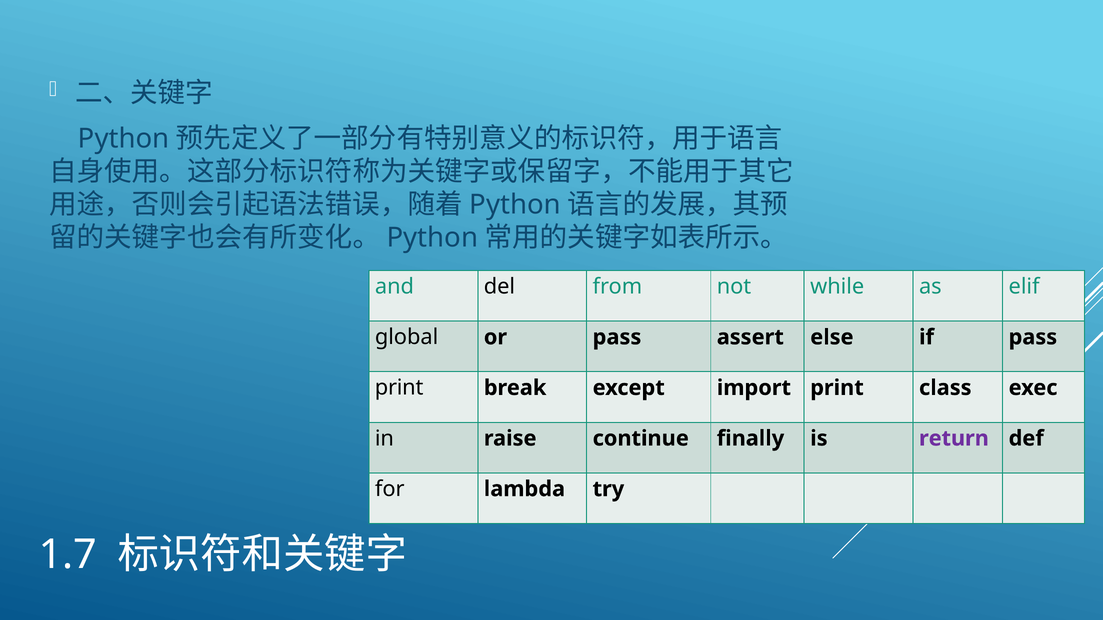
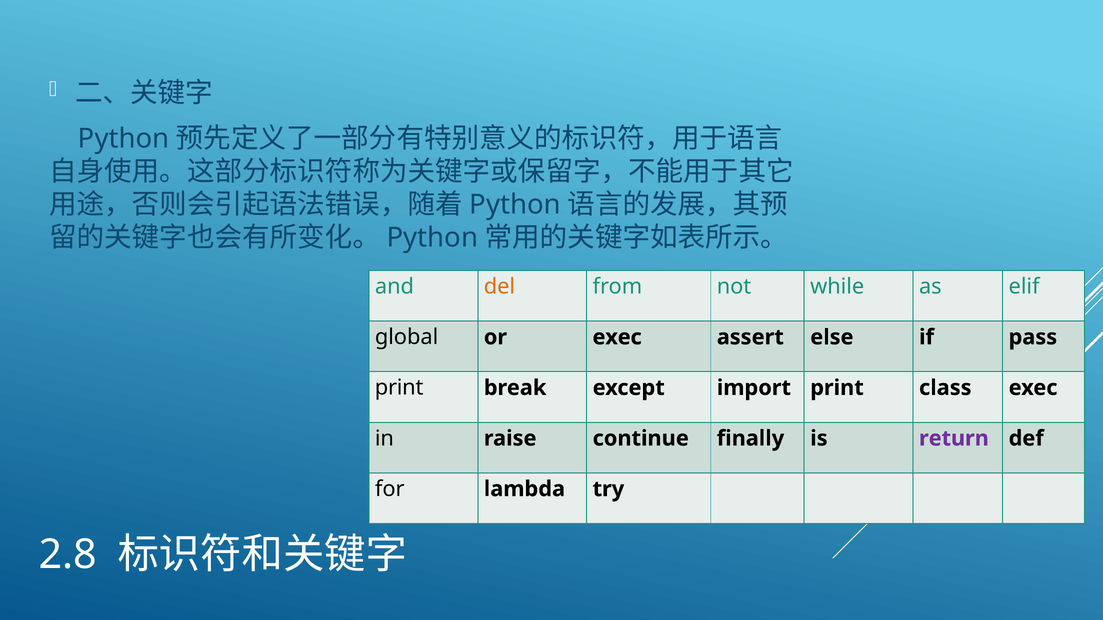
del colour: black -> orange (499, 287)
or pass: pass -> exec (617, 337)
1.7: 1.7 -> 2.8 (68, 555)
